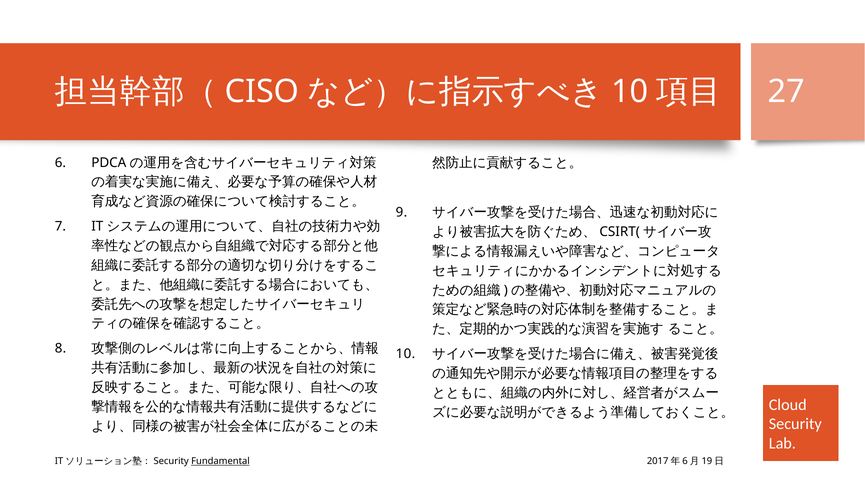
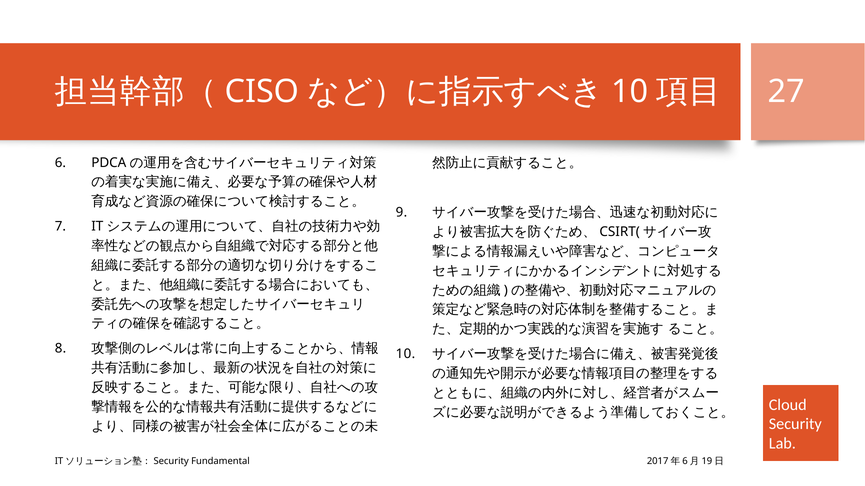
Fundamental underline: present -> none (220, 462)
